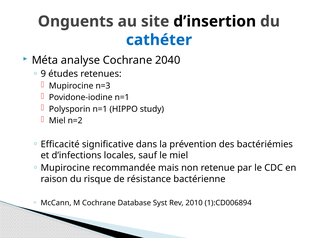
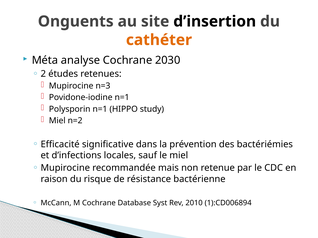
cathéter colour: blue -> orange (159, 40)
2040: 2040 -> 2030 (168, 60)
9: 9 -> 2 (43, 74)
